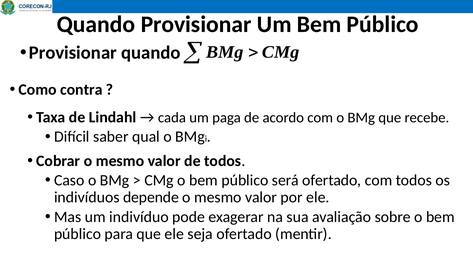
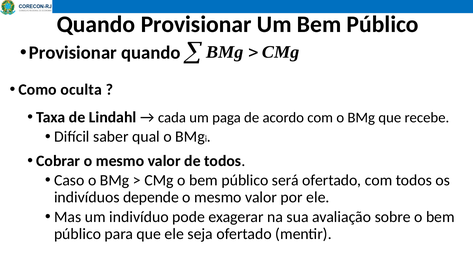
contra: contra -> oculta (81, 90)
